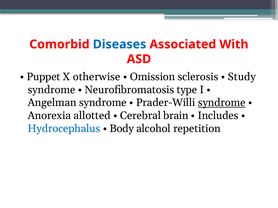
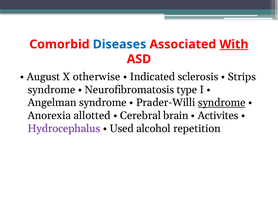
With underline: none -> present (234, 44)
Puppet: Puppet -> August (43, 77)
Omission: Omission -> Indicated (152, 77)
Study: Study -> Strips (242, 77)
Includes: Includes -> Activites (218, 116)
Hydrocephalus colour: blue -> purple (64, 129)
Body: Body -> Used (122, 129)
